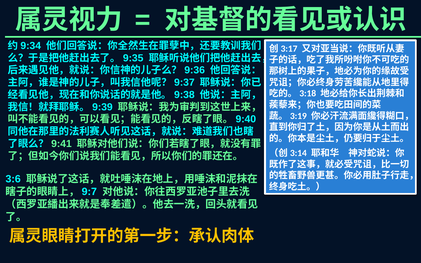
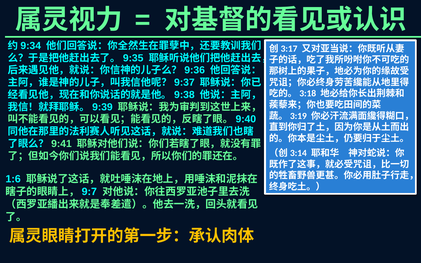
3:6: 3:6 -> 1:6 (13, 179)
